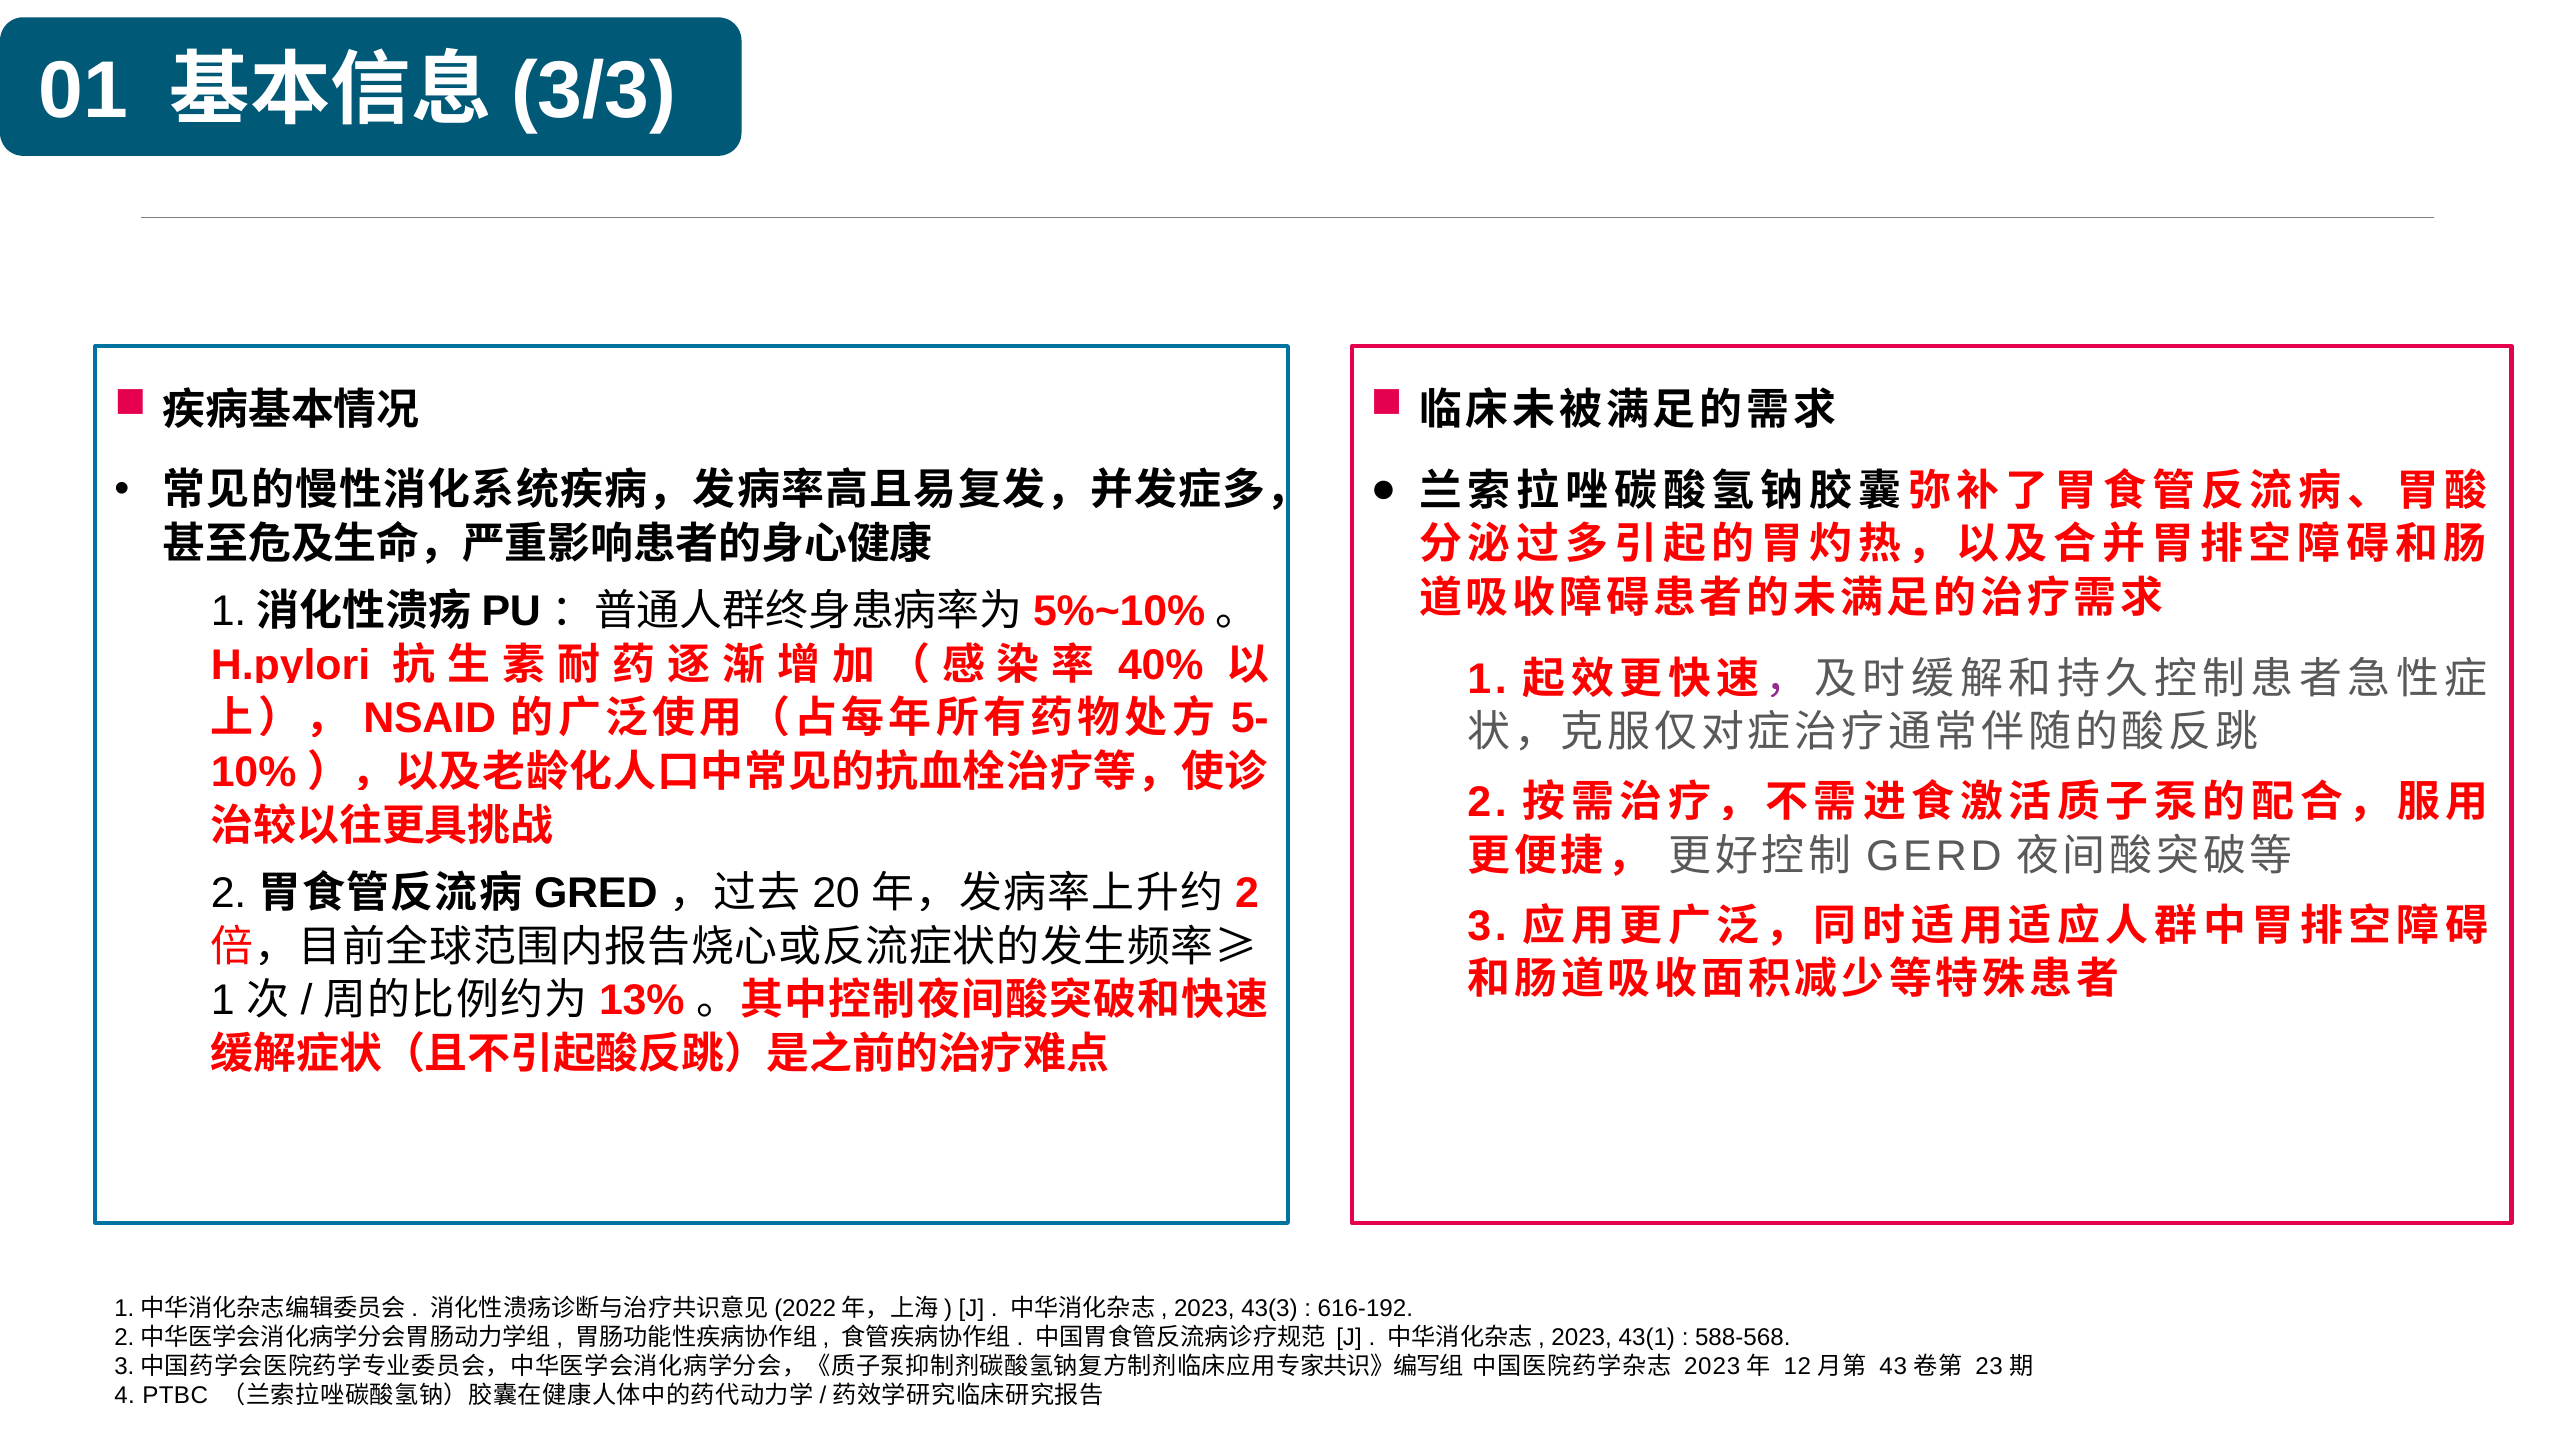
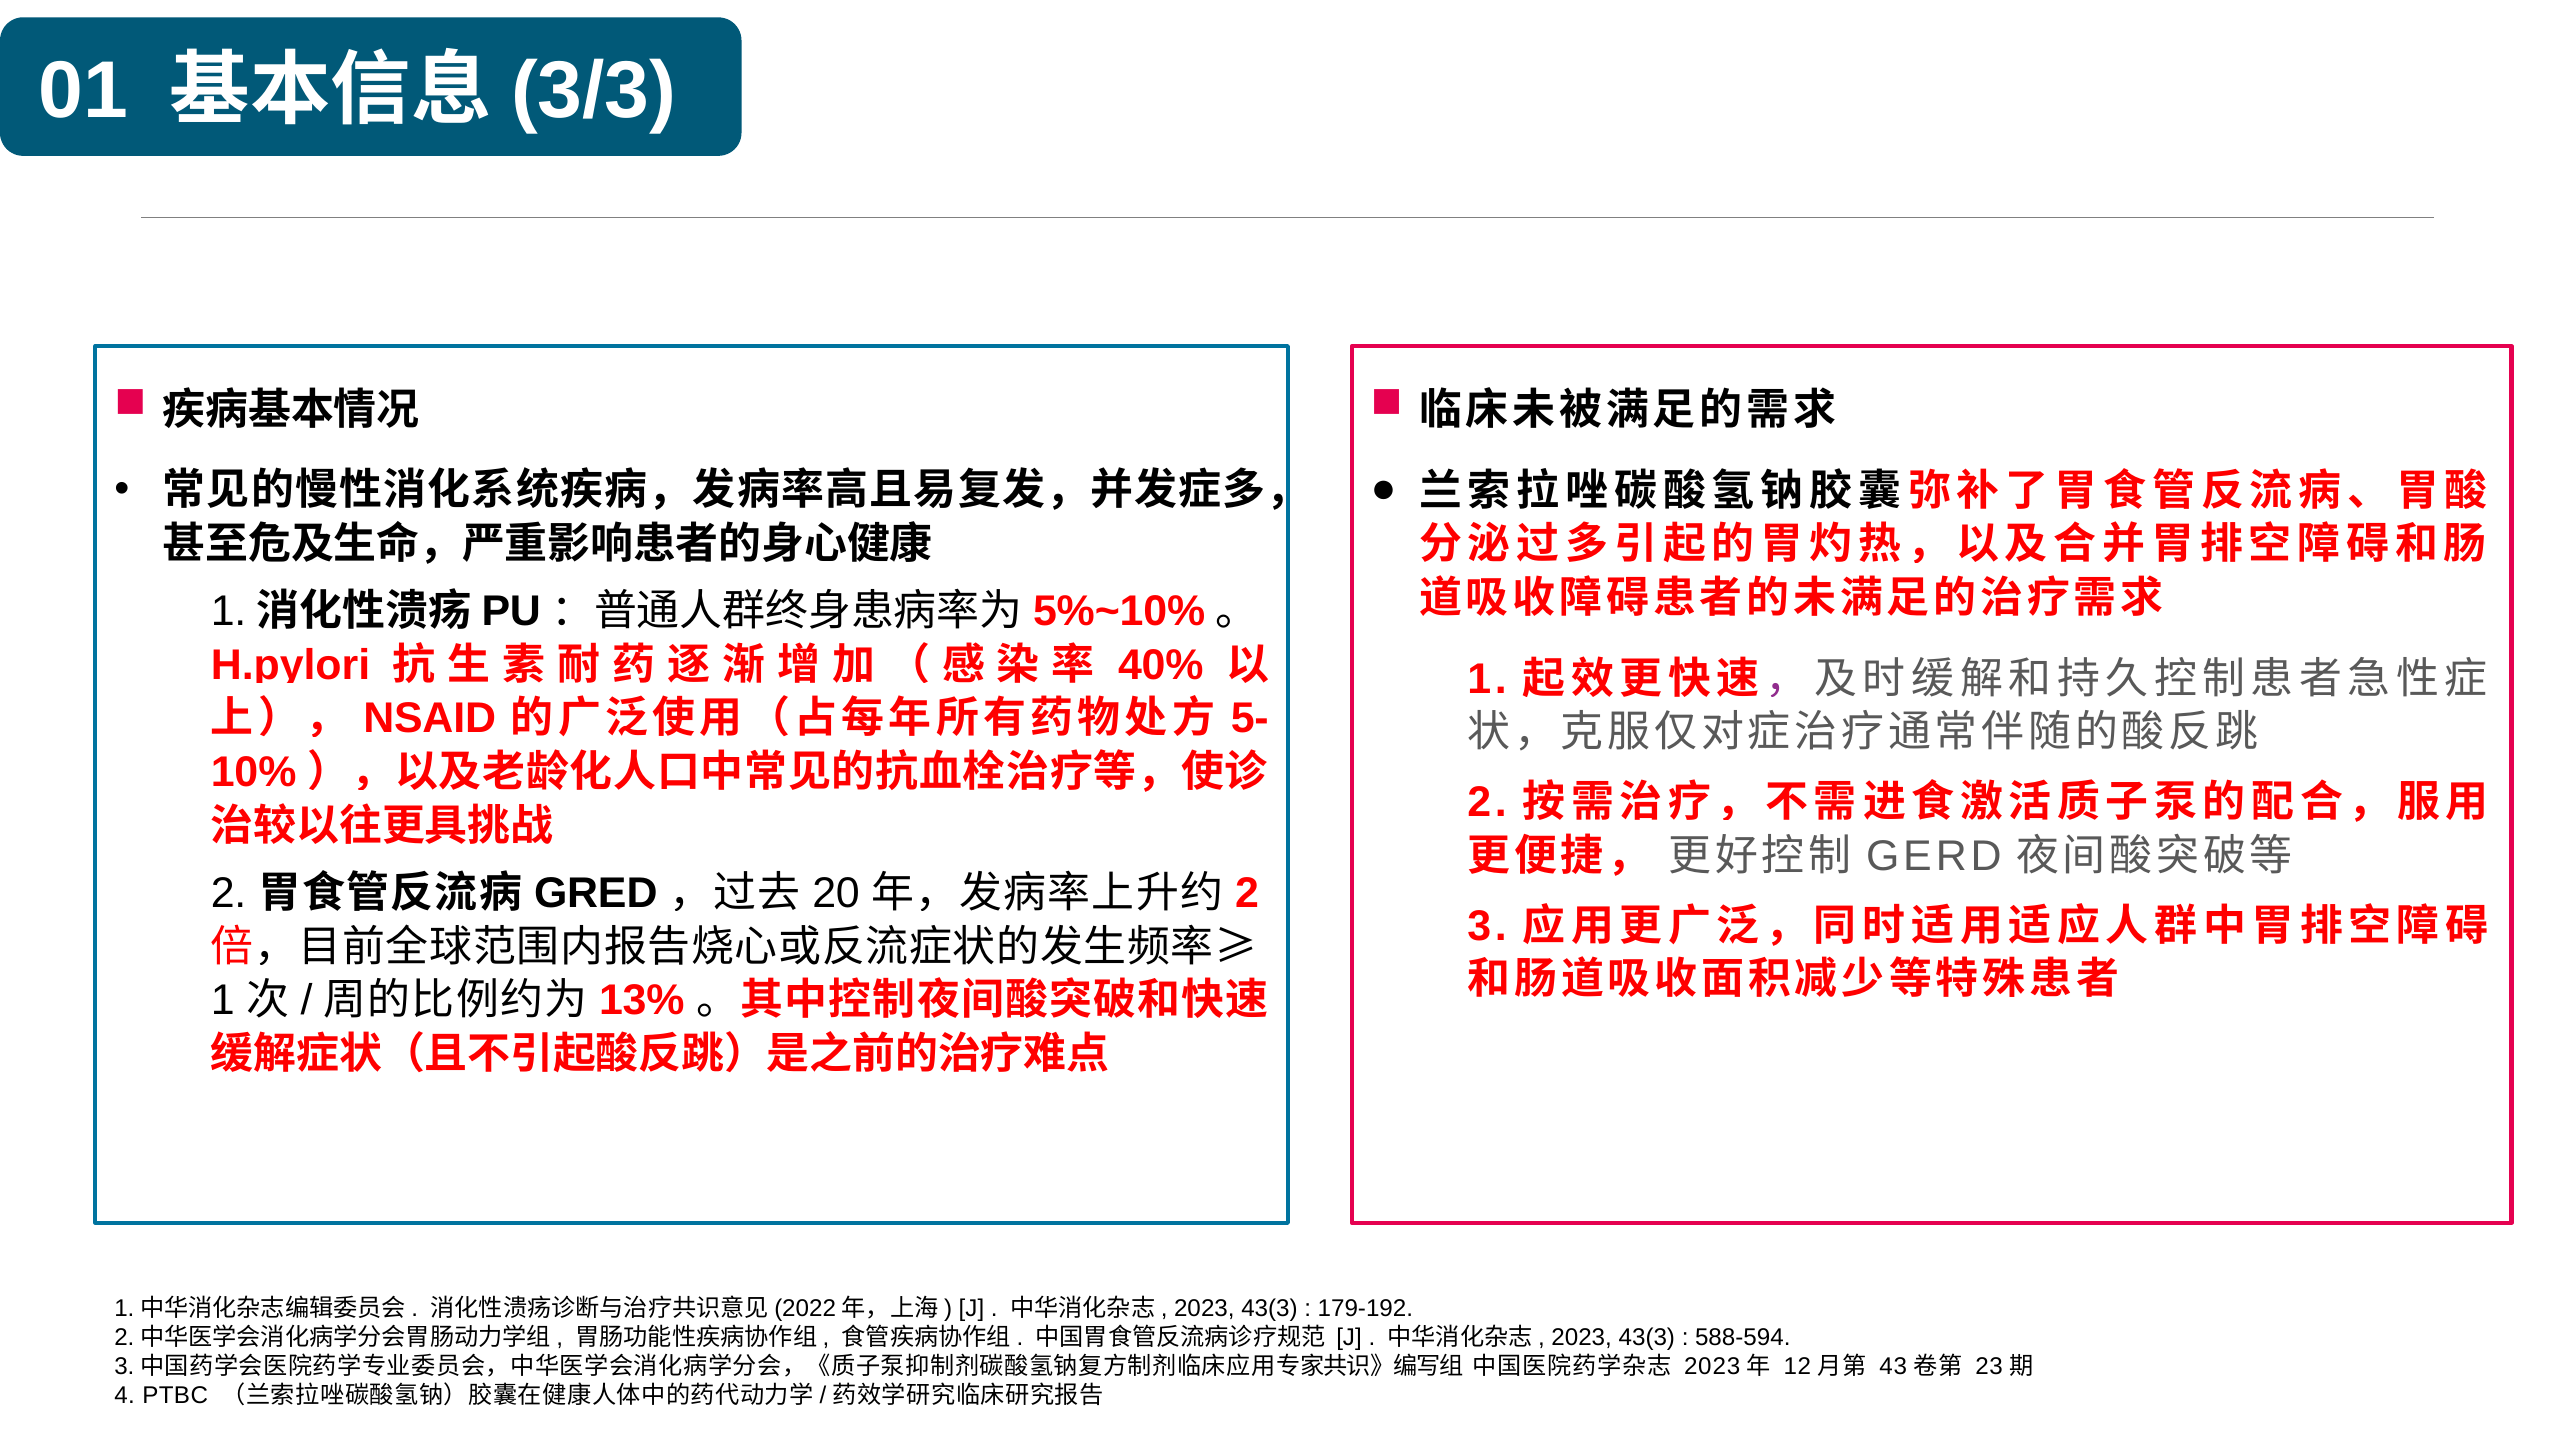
616-192: 616-192 -> 179-192 (1365, 1308)
43(1: 43(1 -> 43(3 (1647, 1337)
588-568: 588-568 -> 588-594 (1743, 1337)
